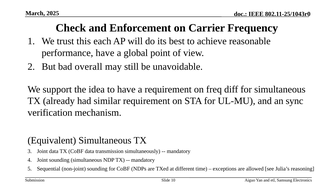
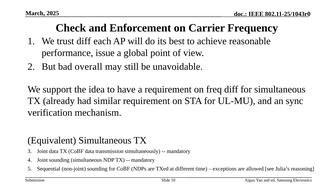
trust this: this -> diff (84, 41)
performance have: have -> issue (105, 53)
